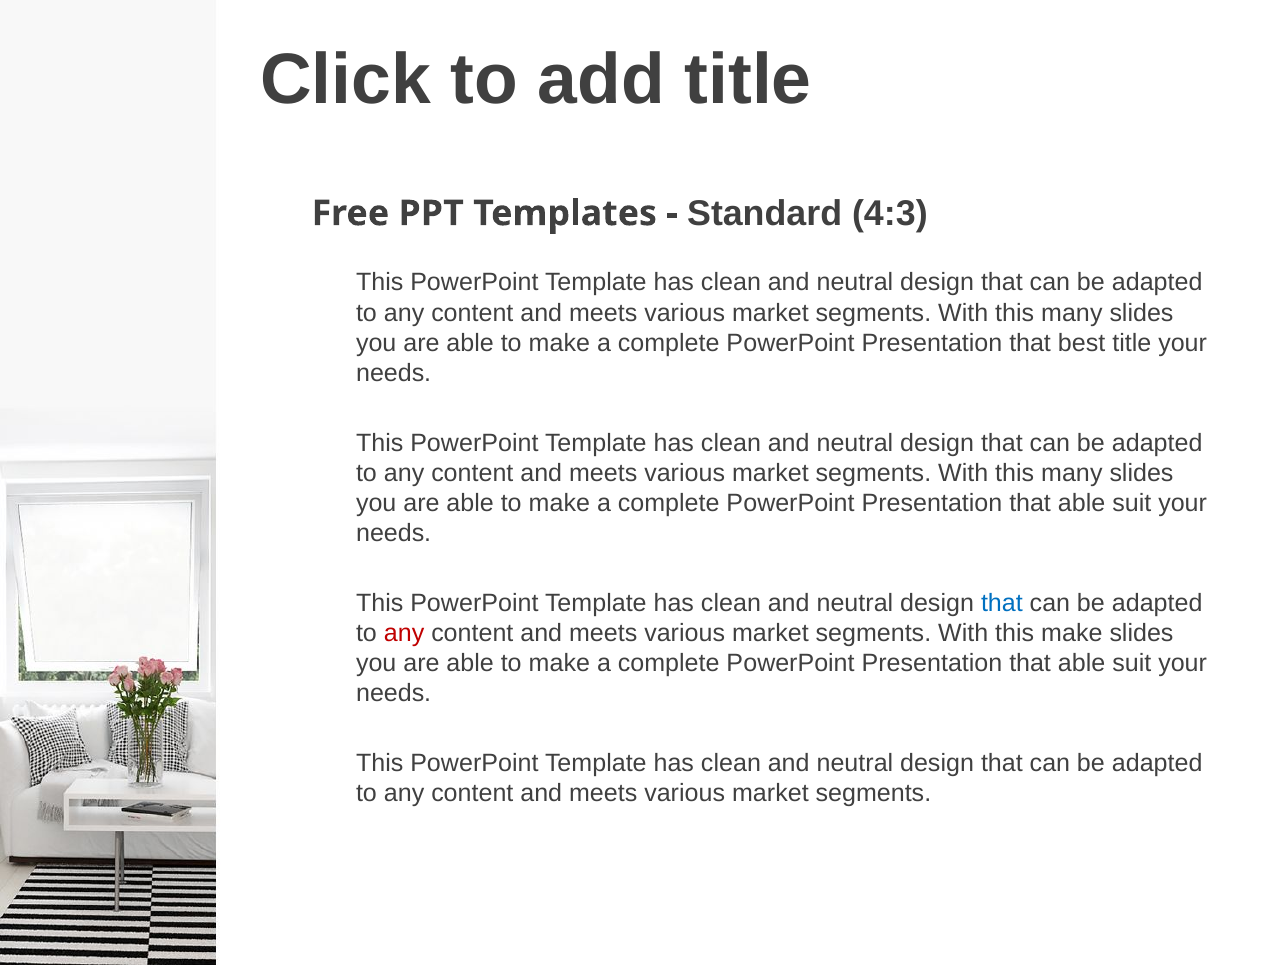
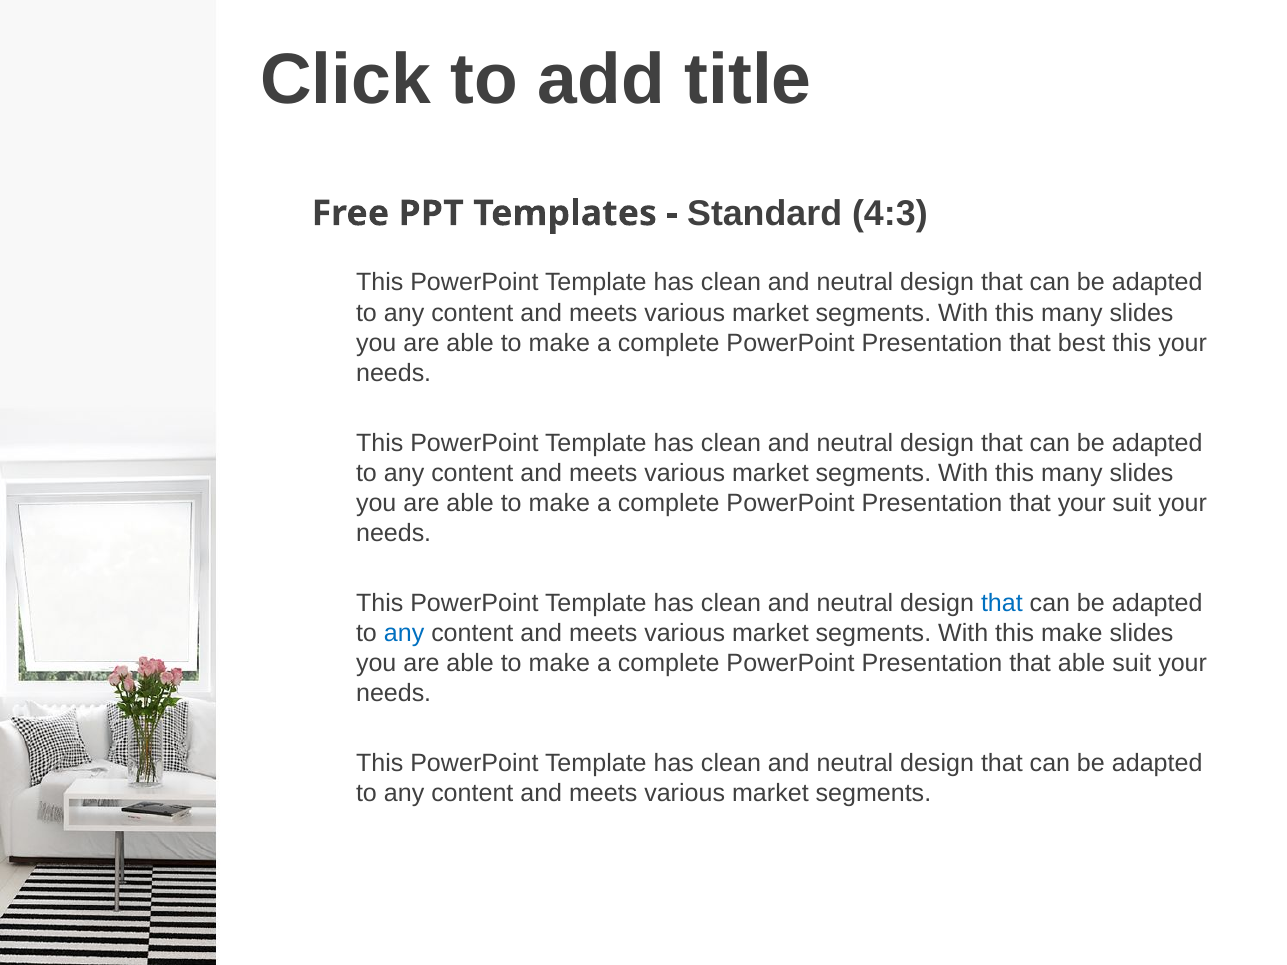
best title: title -> this (1132, 343)
able: able -> your (1082, 503)
any colour: red -> blue (404, 633)
